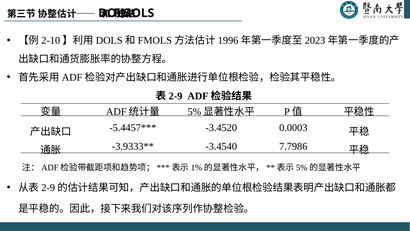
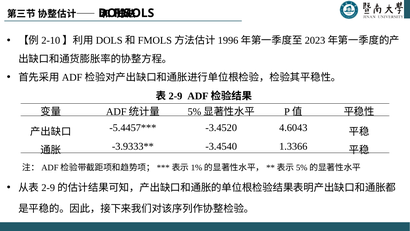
0.0003: 0.0003 -> 4.6043 (293, 128)
7.7986: 7.7986 -> 1.3366 (293, 146)
